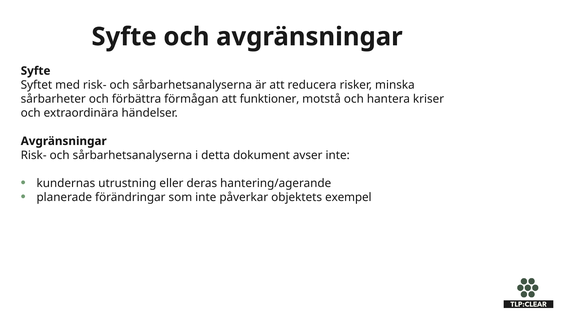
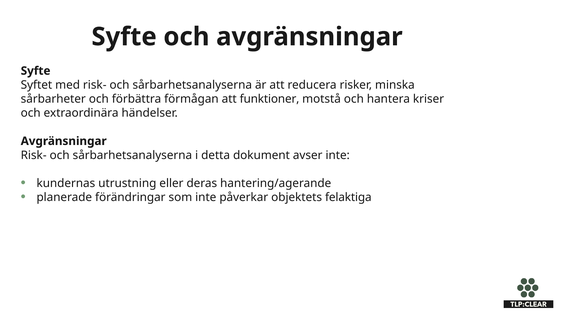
exempel: exempel -> felaktiga (348, 197)
